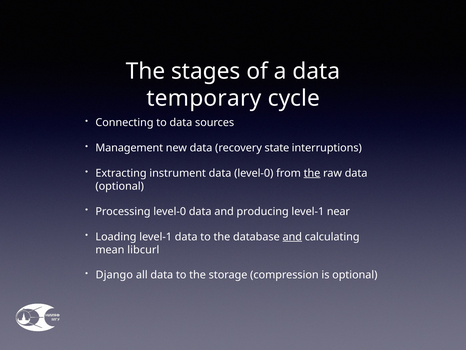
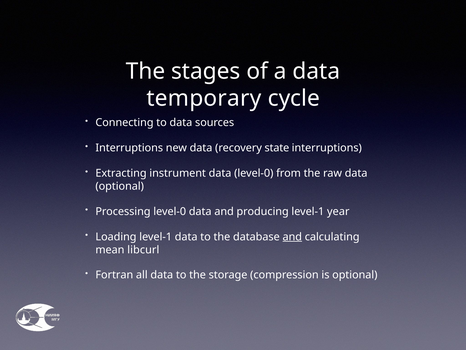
Management: Management -> Interruptions (129, 148)
the underline: present -> none (312, 173)
near: near -> year (338, 211)
Django: Django -> Fortran (114, 275)
